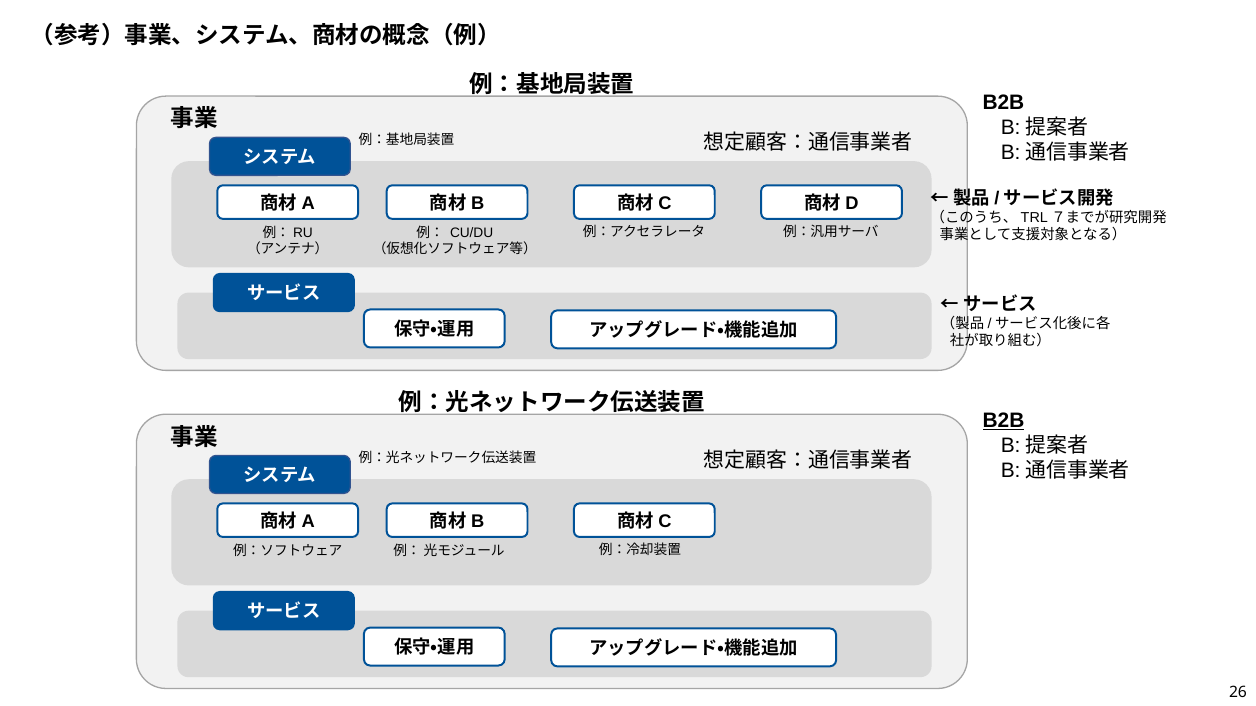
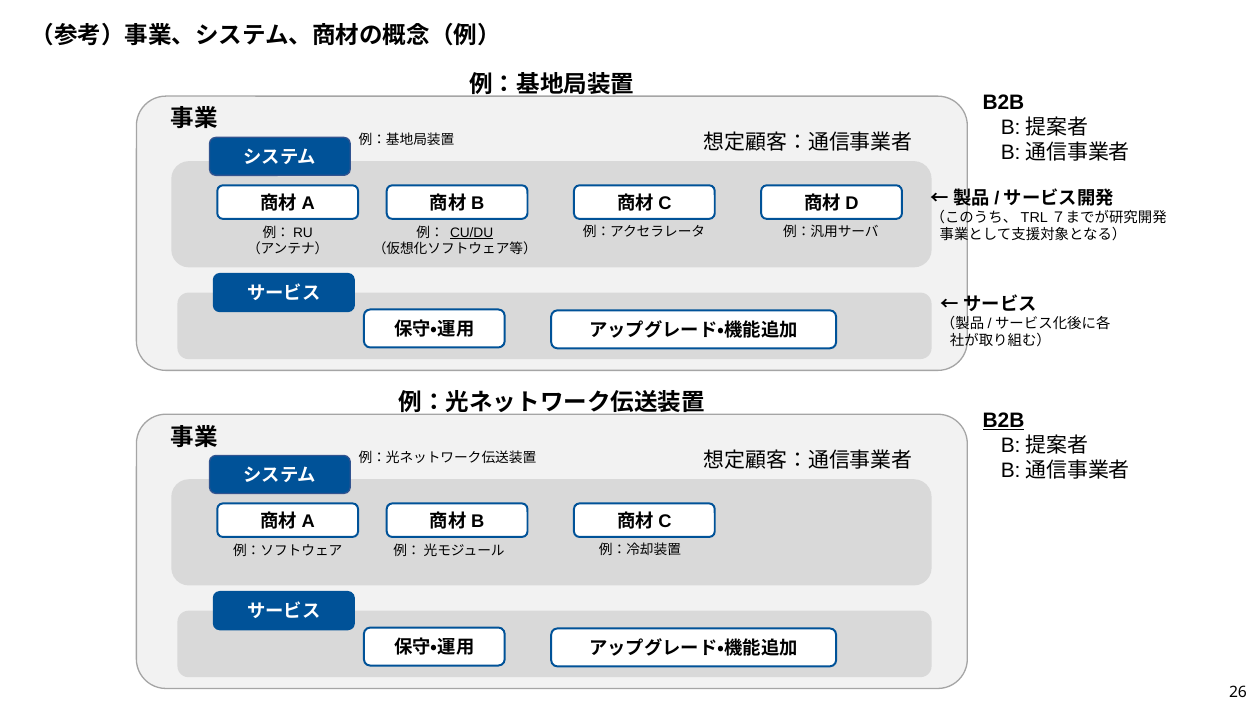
CU/DU underline: none -> present (472, 233)
